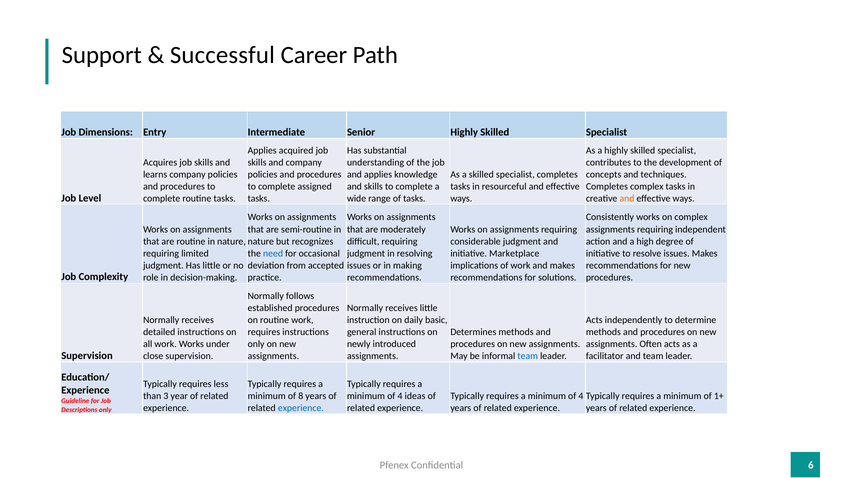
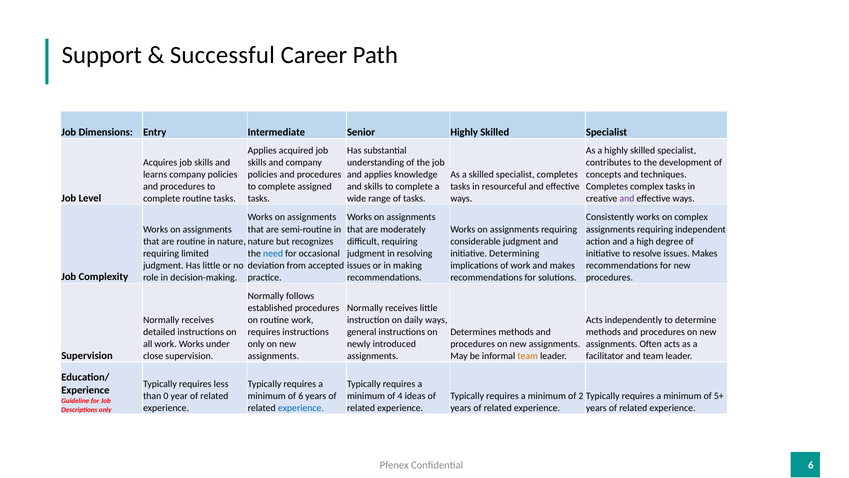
and colour: orange -> purple (627, 198)
Marketplace: Marketplace -> Determining (514, 253)
daily basic: basic -> ways (436, 320)
team colour: blue -> orange (528, 356)
3: 3 -> 0 (166, 396)
of 8: 8 -> 6 (301, 396)
4: 4 -> 2 (581, 396)
1+: 1+ -> 5+ (719, 396)
